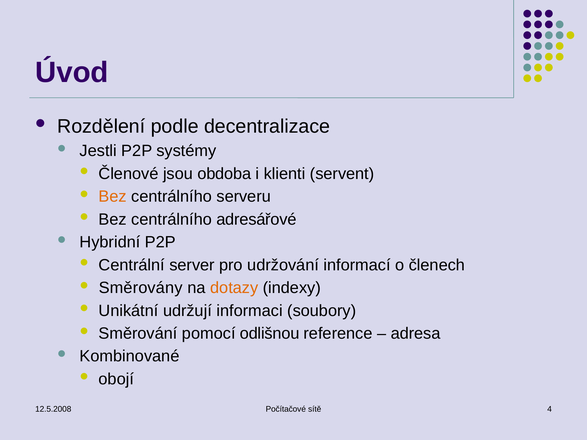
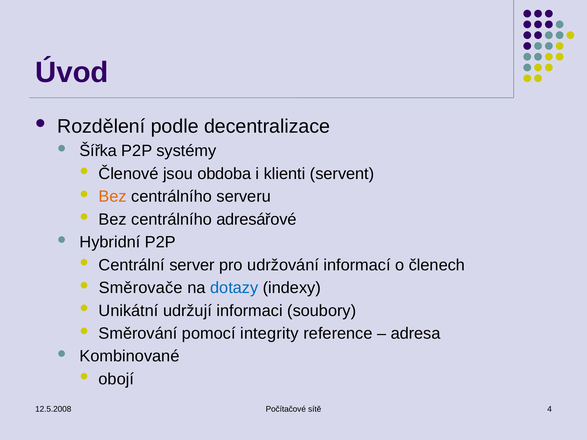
Jestli: Jestli -> Šířka (98, 151)
Směrovány: Směrovány -> Směrovače (141, 288)
dotazy colour: orange -> blue (234, 288)
odlišnou: odlišnou -> integrity (269, 334)
